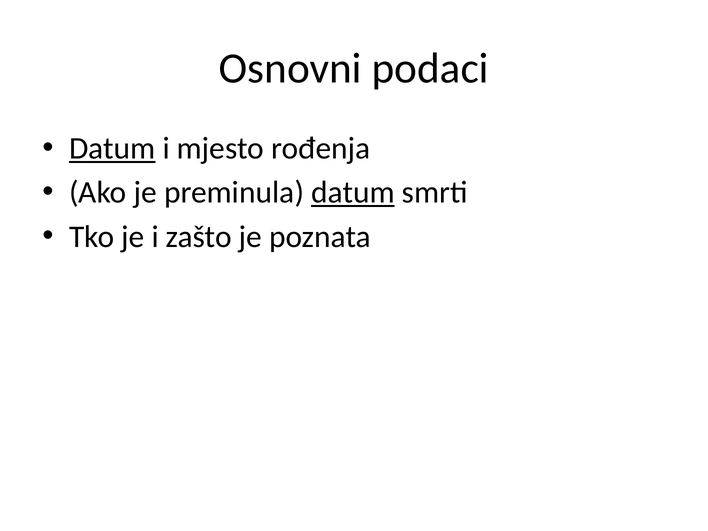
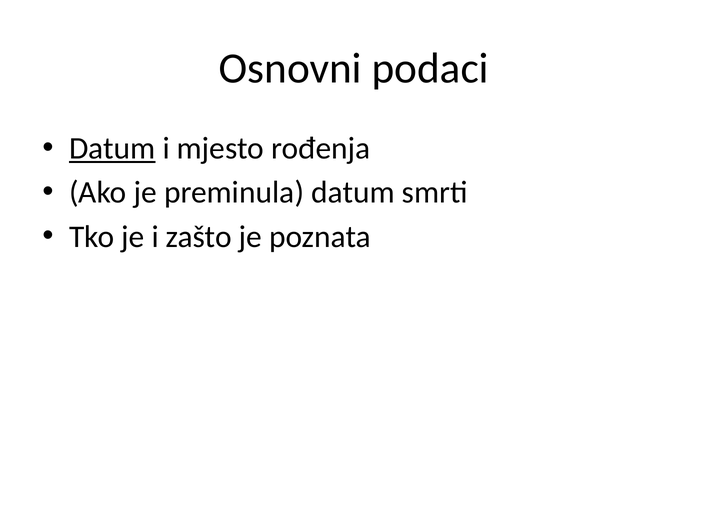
datum underline: present -> none (353, 193)
